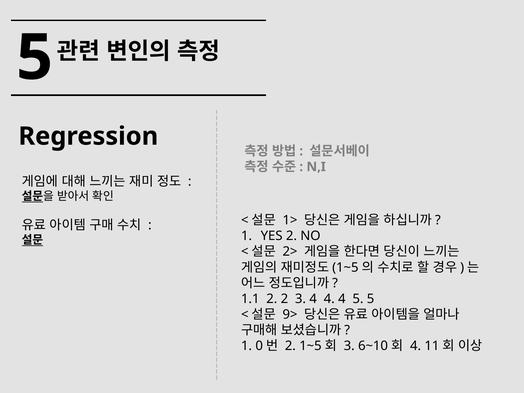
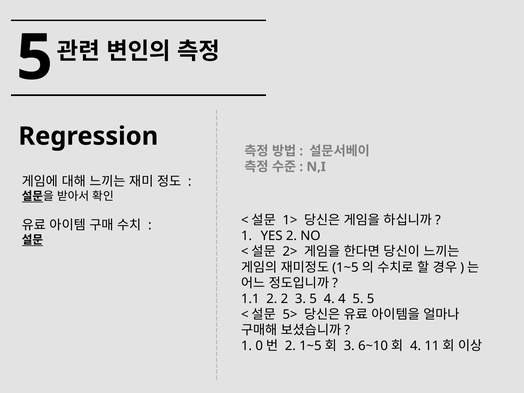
3 4: 4 -> 5 (313, 299)
9>: 9> -> 5> (290, 315)
